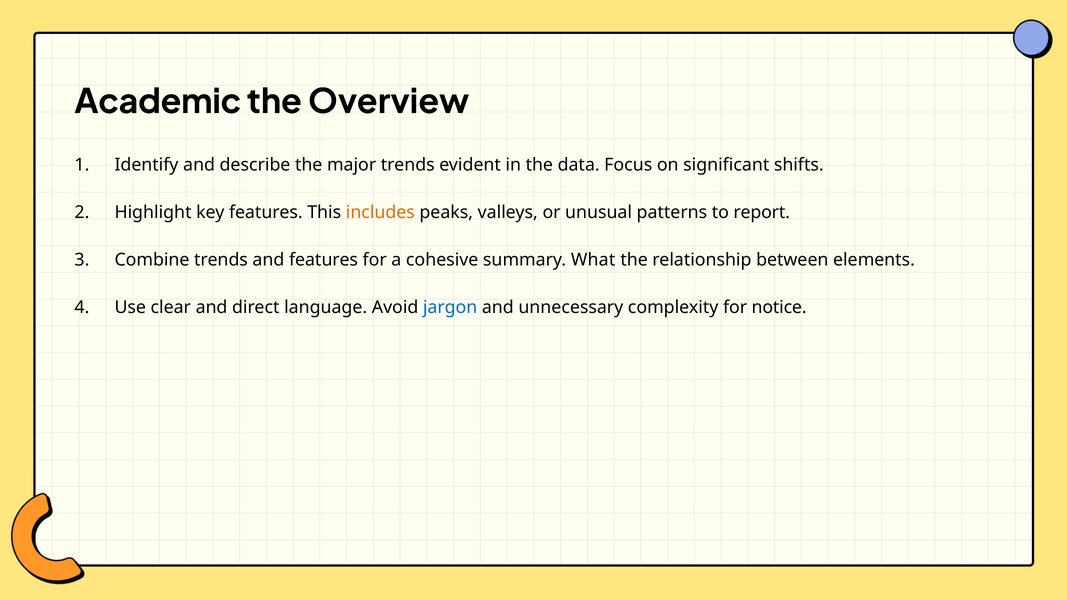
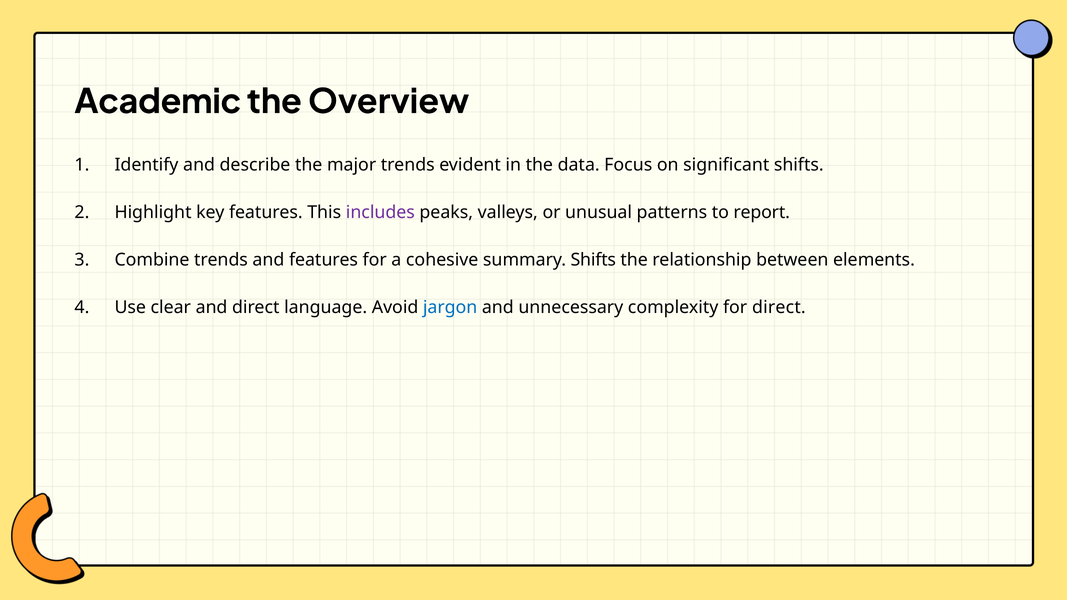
includes colour: orange -> purple (380, 212)
summary What: What -> Shifts (593, 260)
for notice: notice -> direct (779, 307)
